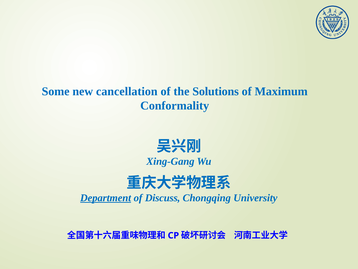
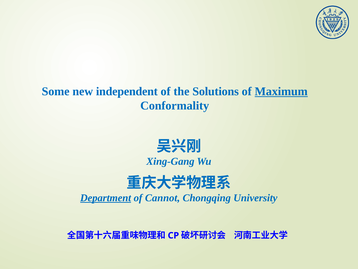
cancellation: cancellation -> independent (127, 91)
Maximum underline: none -> present (281, 91)
Discuss: Discuss -> Cannot (163, 197)
